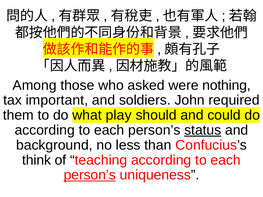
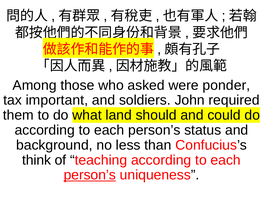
nothing: nothing -> ponder (226, 85)
play: play -> land (119, 115)
status underline: present -> none (203, 130)
